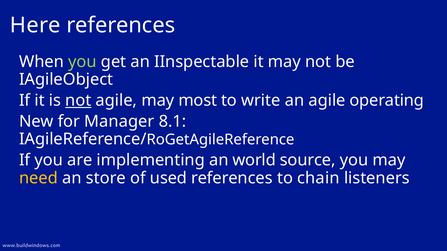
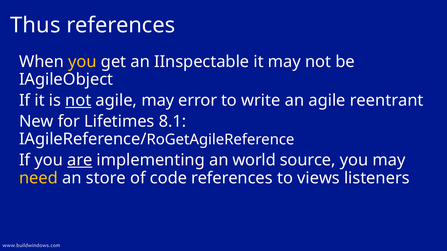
Here: Here -> Thus (35, 25)
you colour: light green -> yellow (82, 62)
most: most -> error (198, 101)
operating: operating -> reentrant (387, 101)
Manager: Manager -> Lifetimes (119, 122)
are underline: none -> present (80, 160)
used: used -> code (168, 178)
chain: chain -> views (318, 178)
